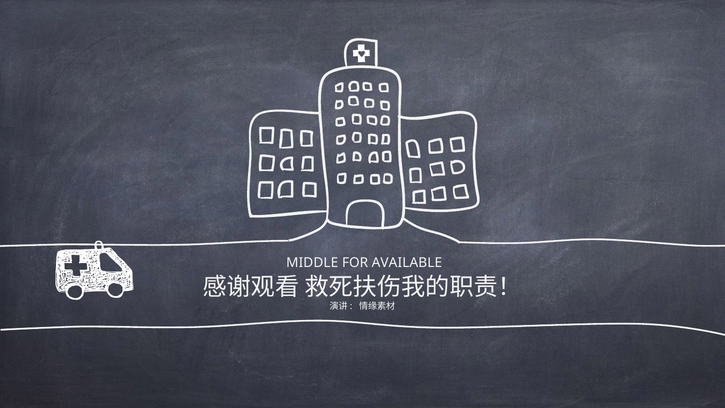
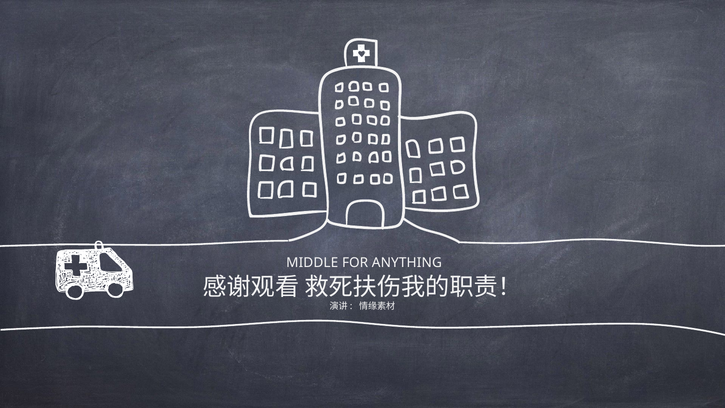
AVAILABLE: AVAILABLE -> ANYTHING (407, 263)
